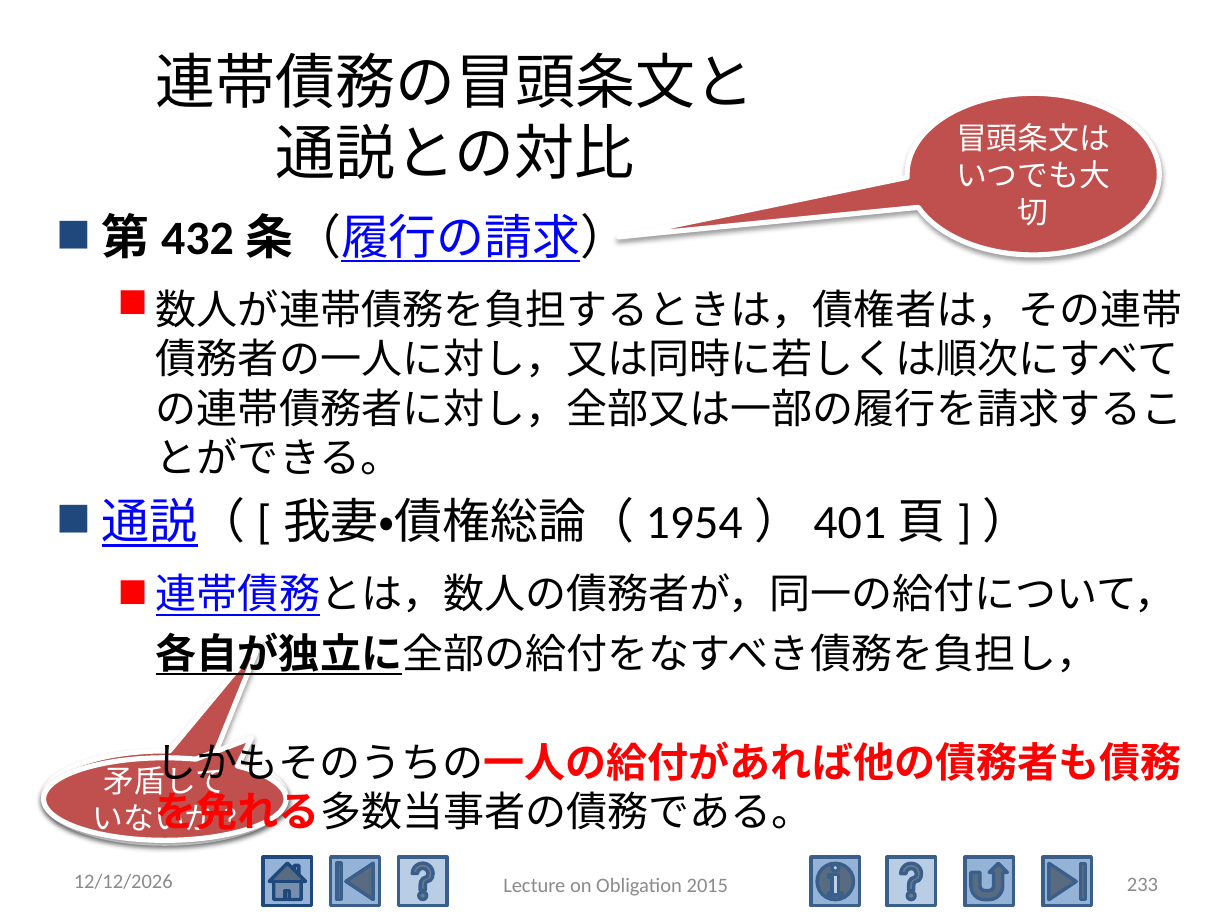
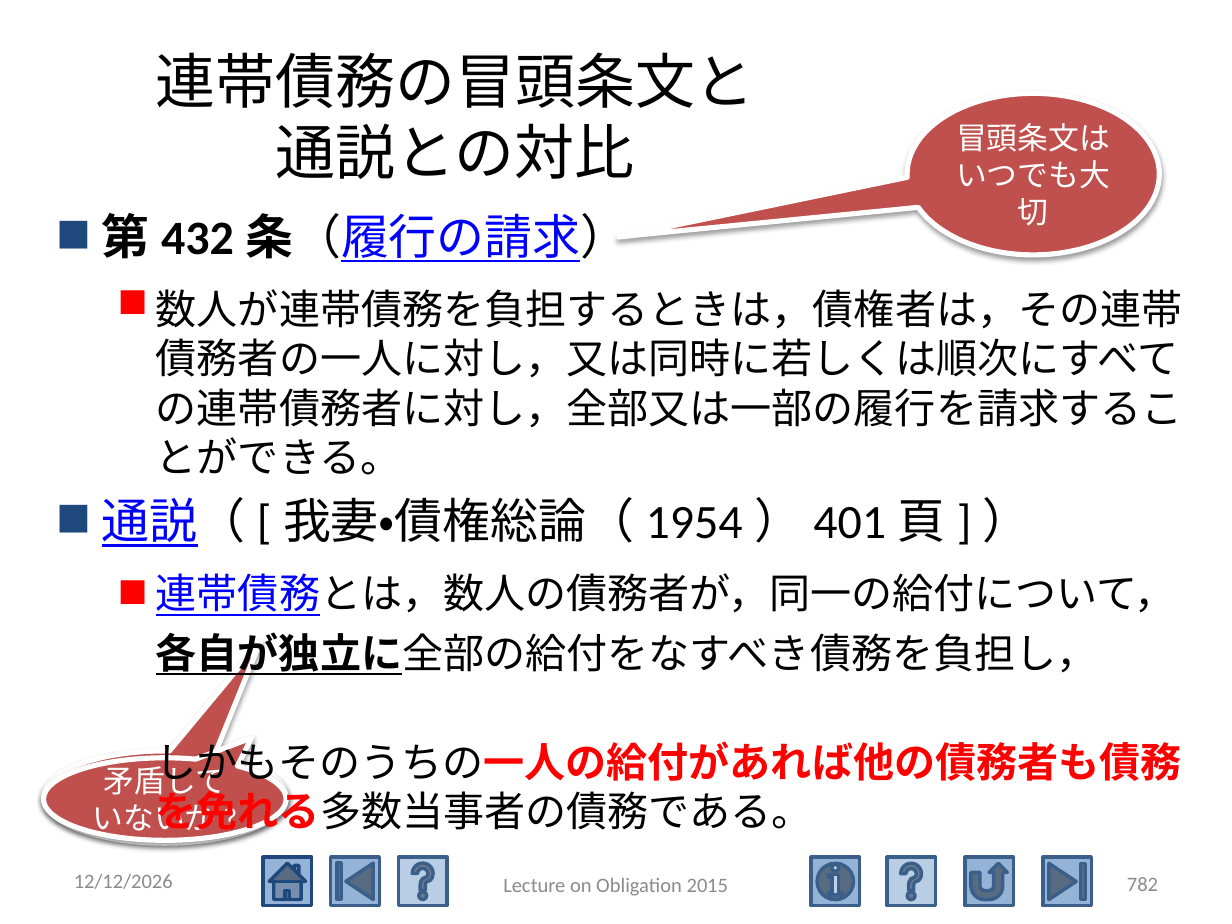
233: 233 -> 782 (1142, 885)
